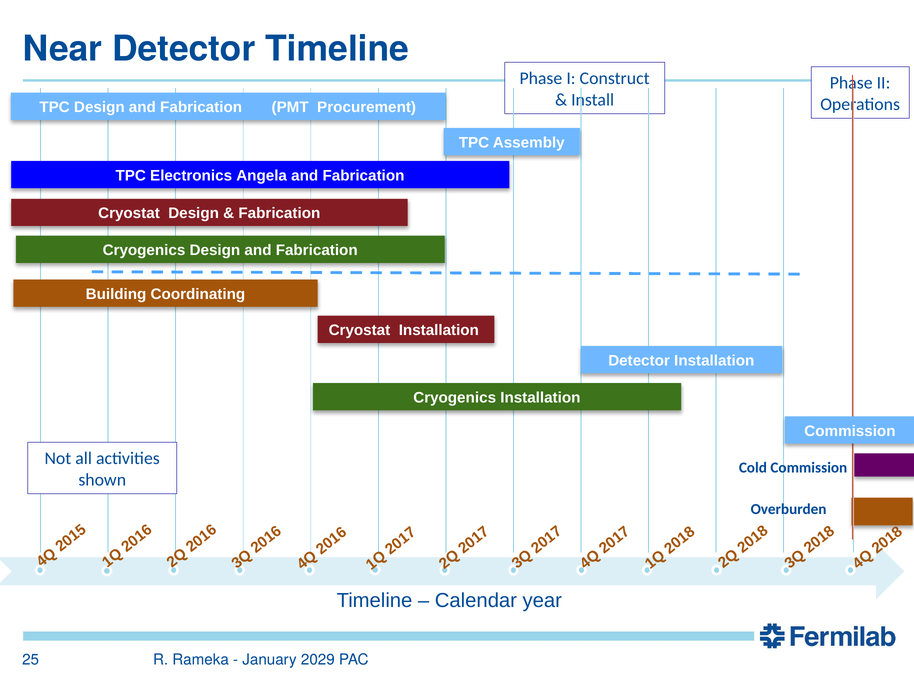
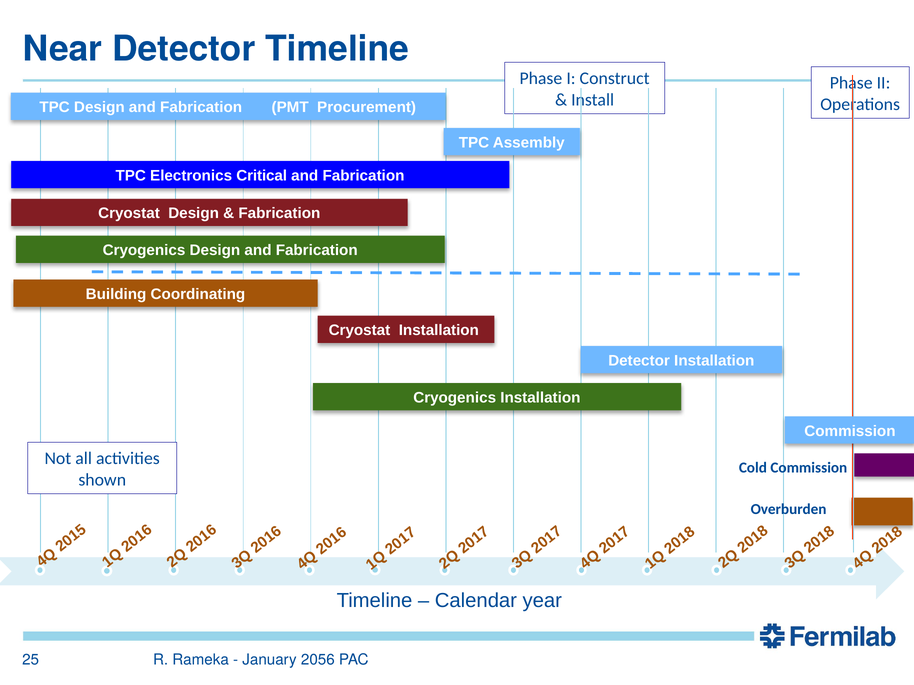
Angela: Angela -> Critical (262, 176)
2029: 2029 -> 2056 (318, 660)
